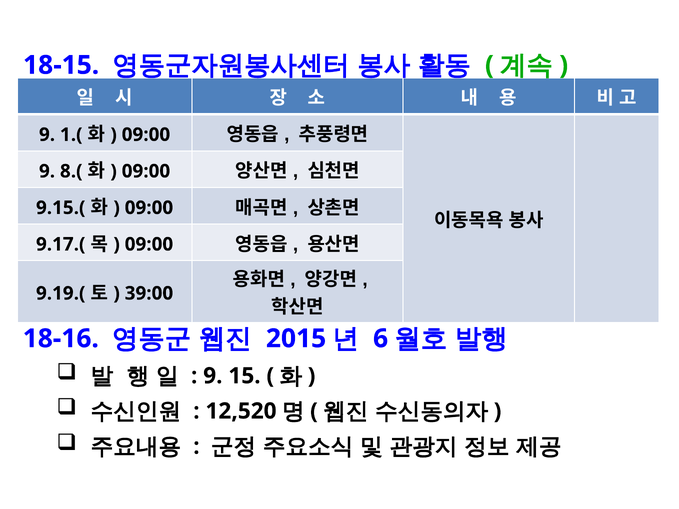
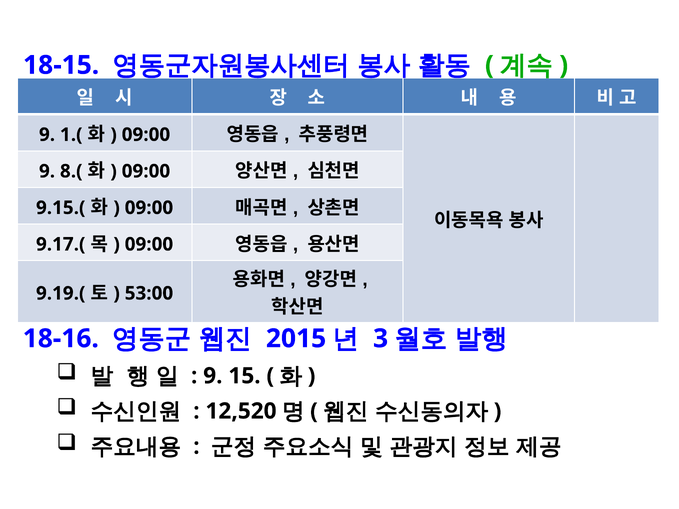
39:00: 39:00 -> 53:00 (149, 293)
6: 6 -> 3 (381, 339)
